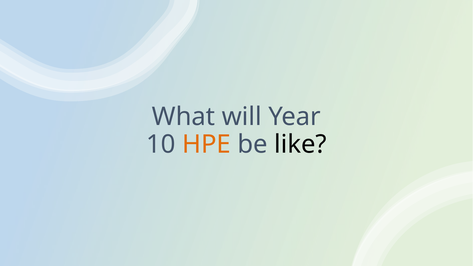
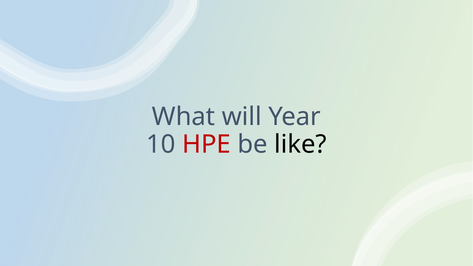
HPE colour: orange -> red (206, 144)
